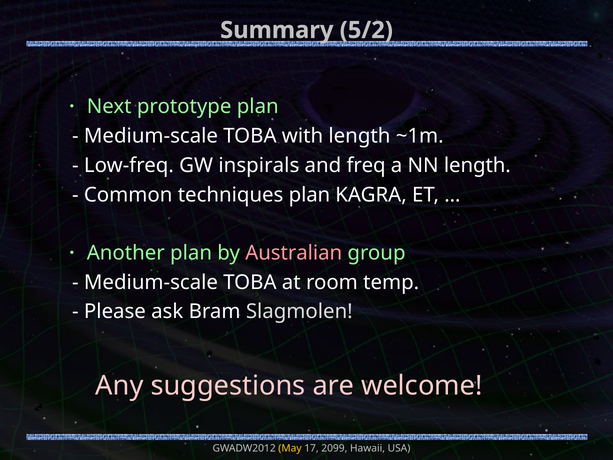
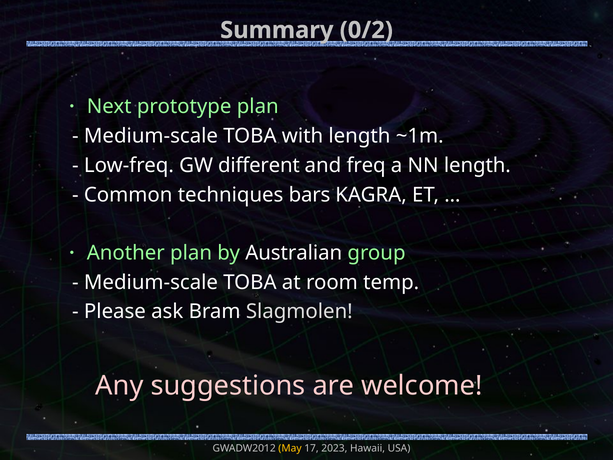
5/2: 5/2 -> 0/2 (366, 30)
inspirals: inspirals -> different (259, 165)
techniques plan: plan -> bars (310, 195)
Australian colour: pink -> white (294, 253)
2099: 2099 -> 2023 (334, 448)
